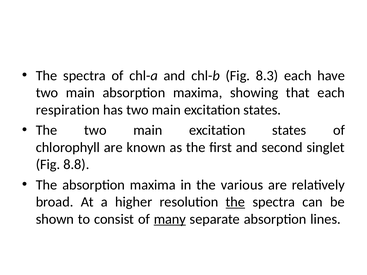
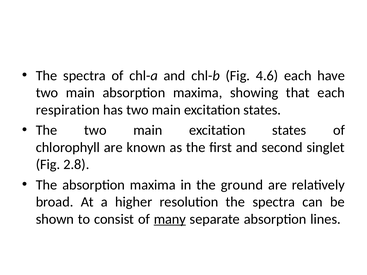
8.3: 8.3 -> 4.6 (267, 76)
8.8: 8.8 -> 2.8 (76, 165)
various: various -> ground (242, 185)
the underline: present -> none (235, 202)
